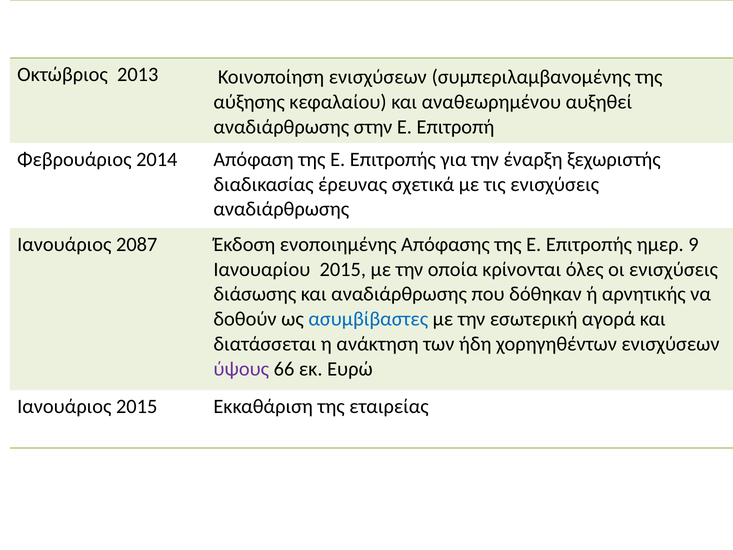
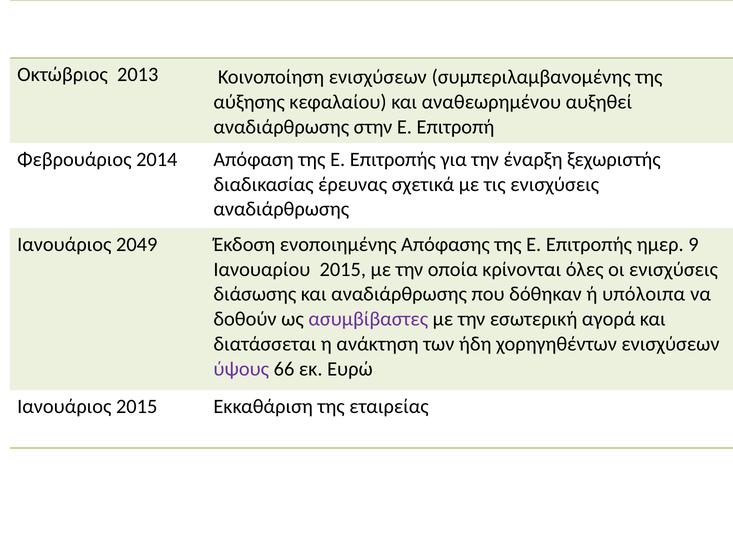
2087: 2087 -> 2049 (137, 244)
αρνητικής: αρνητικής -> υπόλοιπα (644, 294)
ασυμβίβαστες colour: blue -> purple (368, 319)
